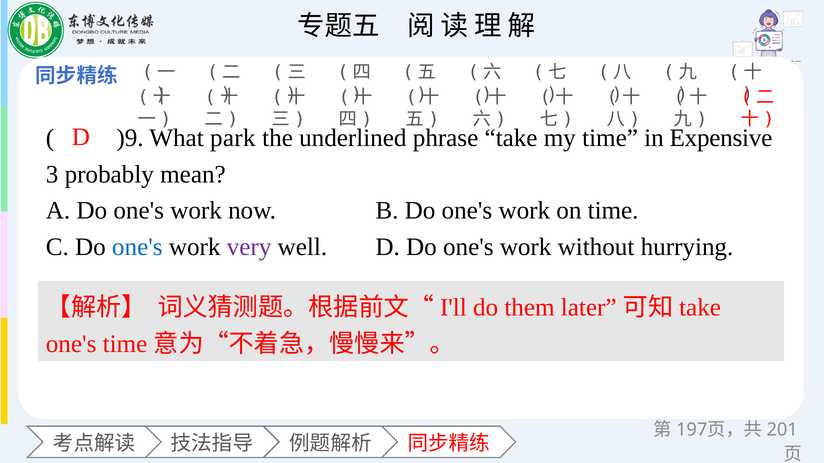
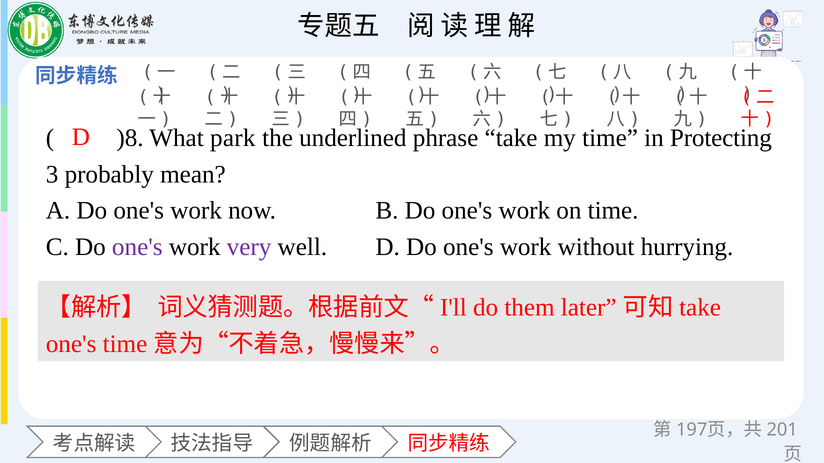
)9: )9 -> )8 (130, 138)
Expensive: Expensive -> Protecting (721, 138)
one's colour: blue -> purple (137, 247)
